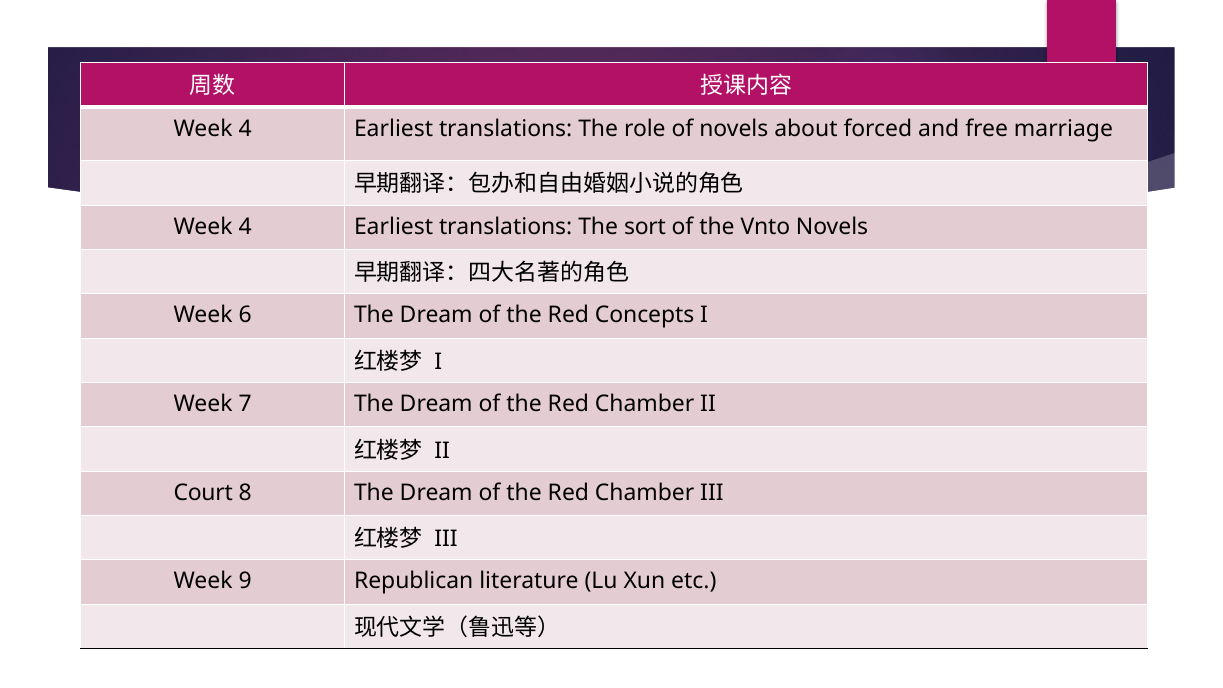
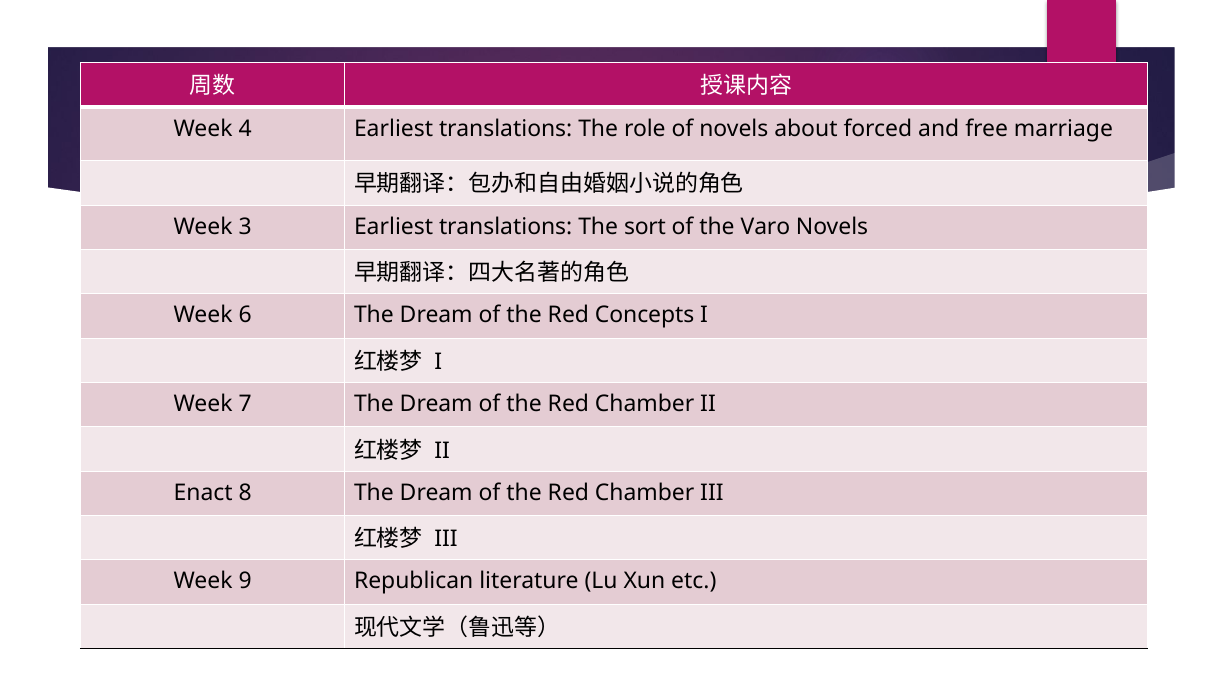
4: 4 -> 3 (245, 227)
Vnto: Vnto -> Varo (765, 227)
Court: Court -> Enact (203, 493)
